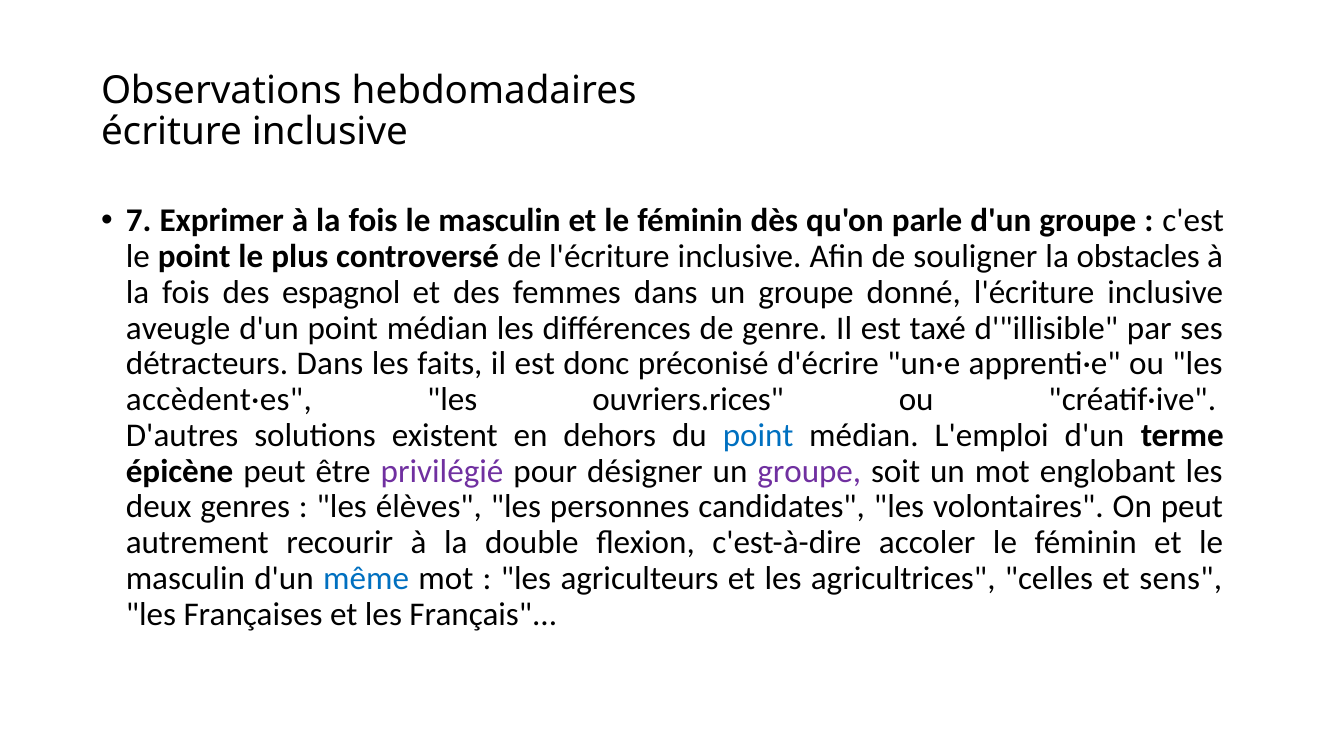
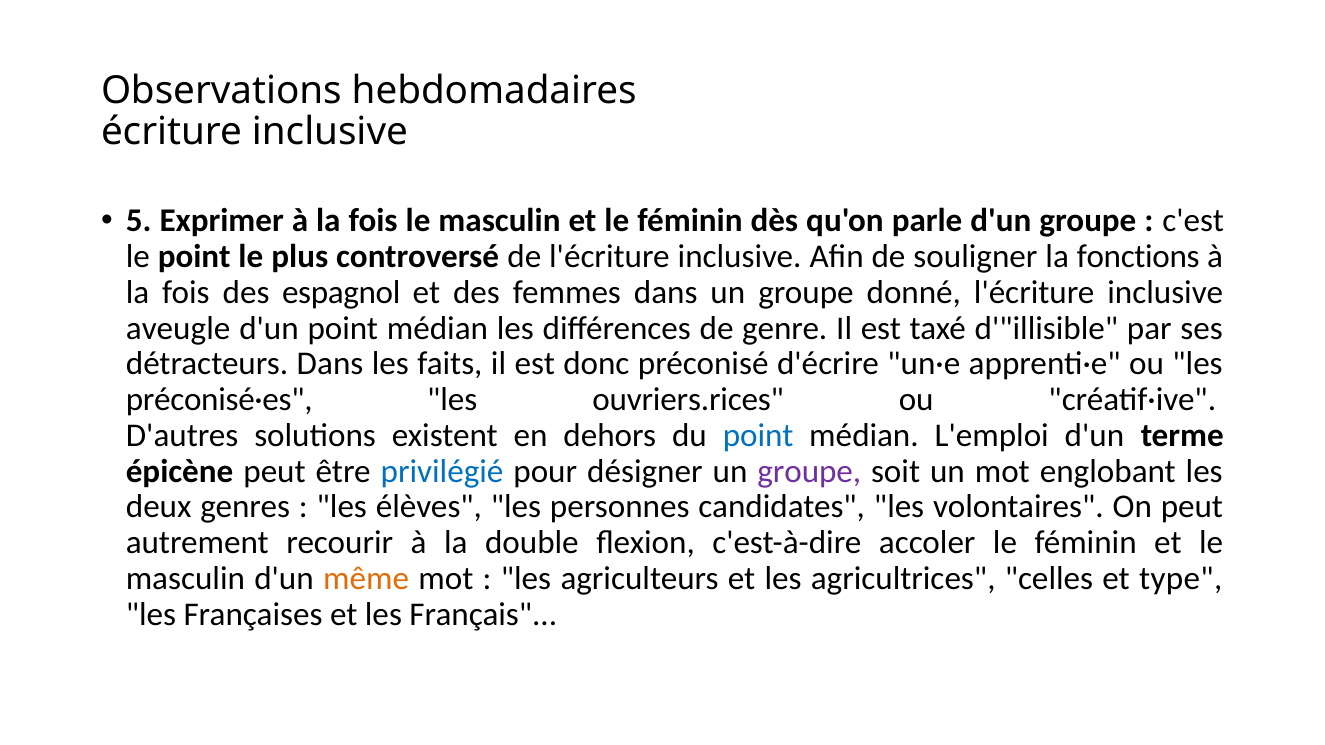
7: 7 -> 5 (139, 221)
obstacles: obstacles -> fonctions (1138, 257)
accèdent·es: accèdent·es -> préconisé·es (219, 400)
privilégié colour: purple -> blue (442, 471)
même colour: blue -> orange (366, 579)
sens: sens -> type (1181, 579)
